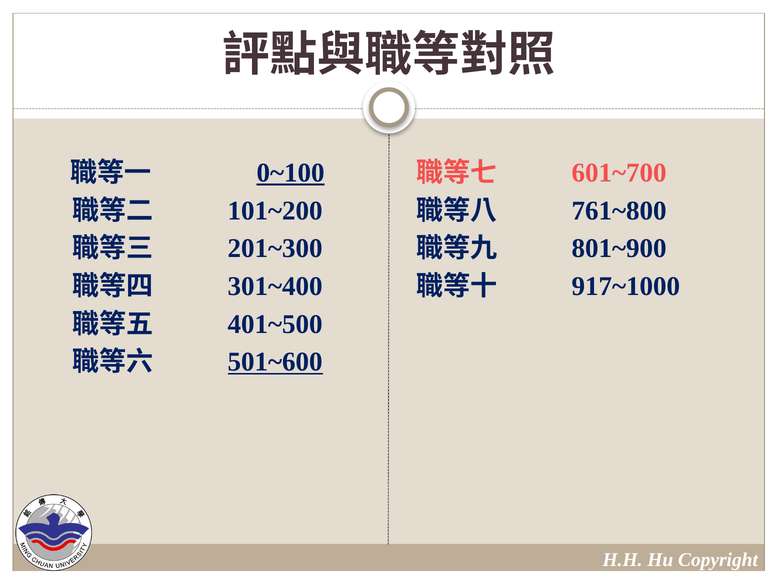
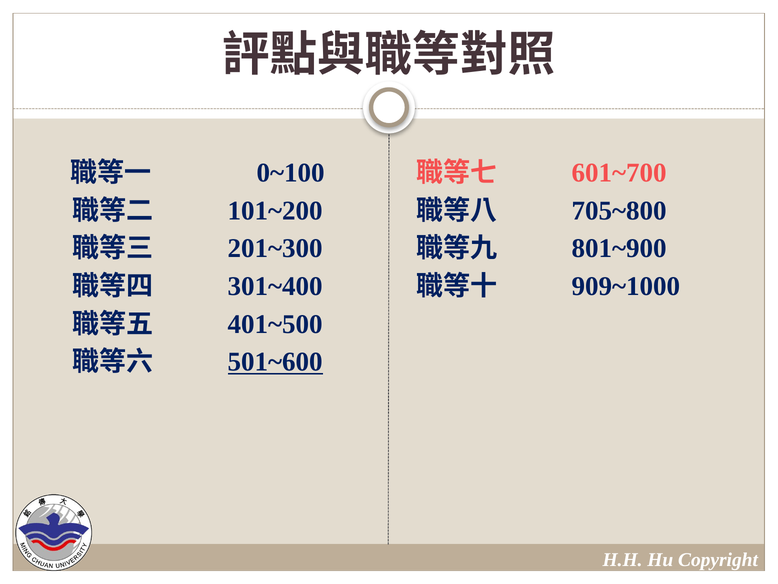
0~100 underline: present -> none (291, 173)
761~800: 761~800 -> 705~800 (619, 211)
917~1000: 917~1000 -> 909~1000 (626, 286)
